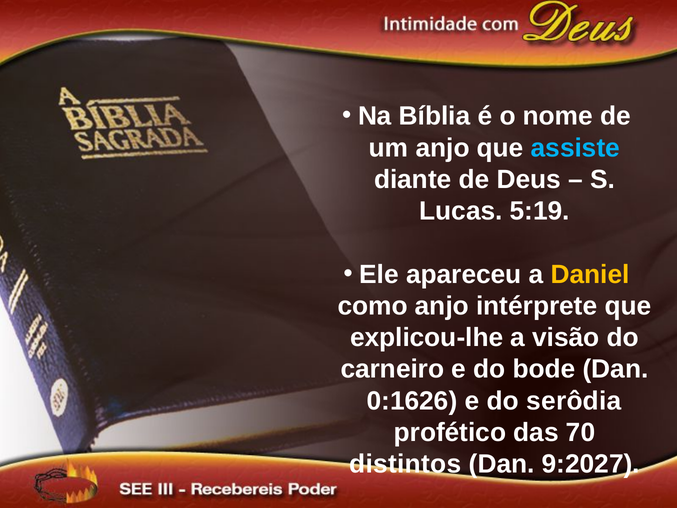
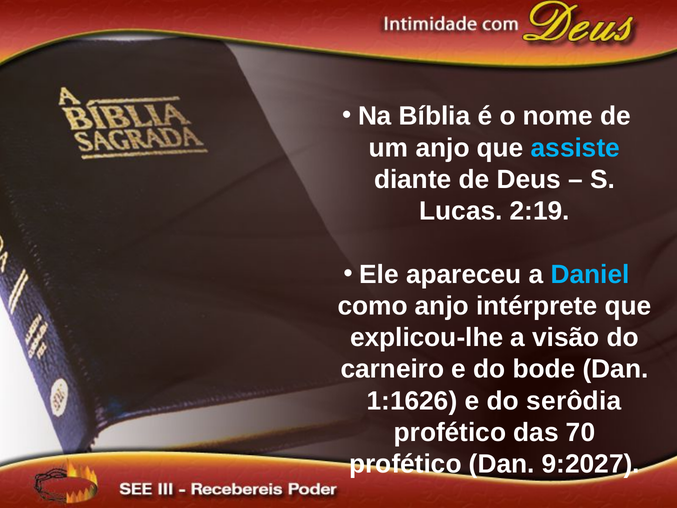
5:19: 5:19 -> 2:19 (540, 211)
Daniel colour: yellow -> light blue (590, 274)
0:1626: 0:1626 -> 1:1626 (412, 401)
distintos: distintos -> profético (405, 464)
